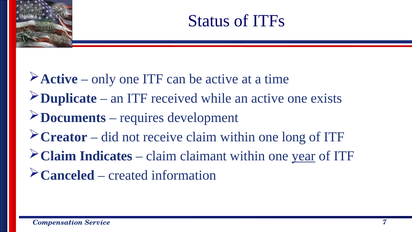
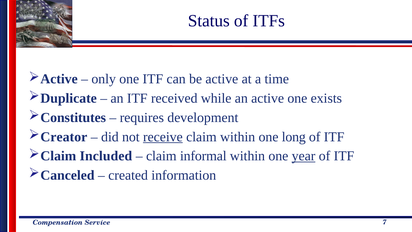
Documents: Documents -> Constitutes (73, 117)
receive underline: none -> present (163, 137)
Indicates: Indicates -> Included (106, 156)
claimant: claimant -> informal (203, 156)
